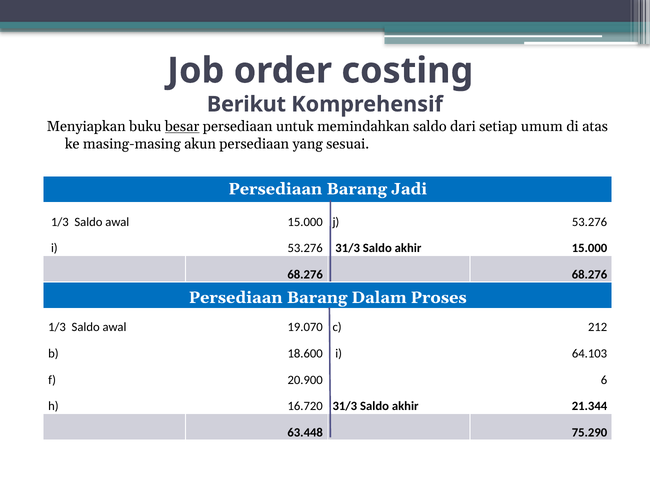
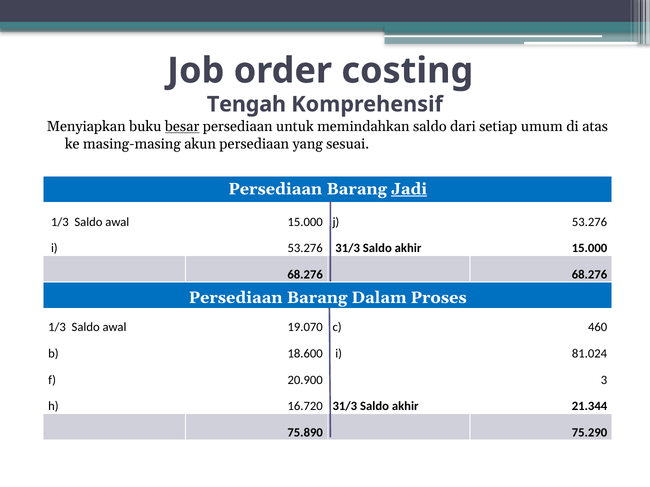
Berikut: Berikut -> Tengah (246, 104)
Jadi underline: none -> present (409, 189)
212: 212 -> 460 (598, 328)
64.103: 64.103 -> 81.024 (589, 354)
6: 6 -> 3 (604, 380)
63.448: 63.448 -> 75.890 (305, 433)
